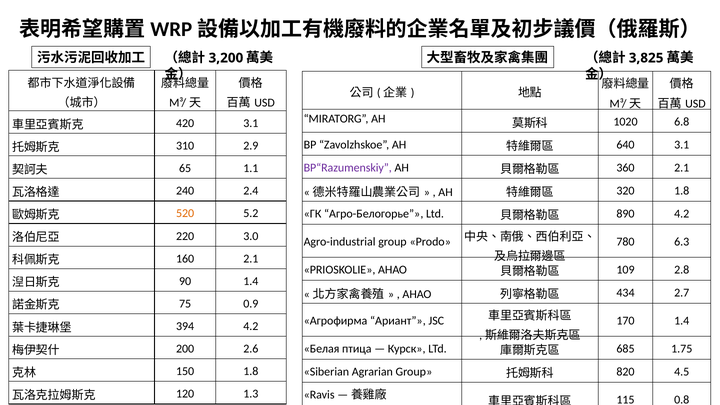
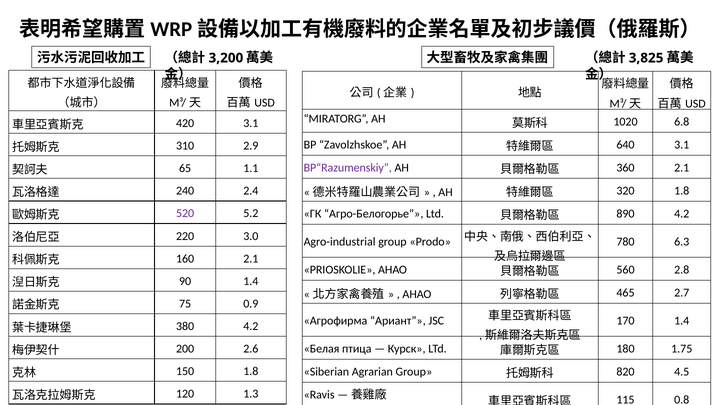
520 colour: orange -> purple (185, 213)
109: 109 -> 560 (626, 270)
434: 434 -> 465 (626, 293)
394: 394 -> 380 (185, 326)
685: 685 -> 180 (626, 349)
